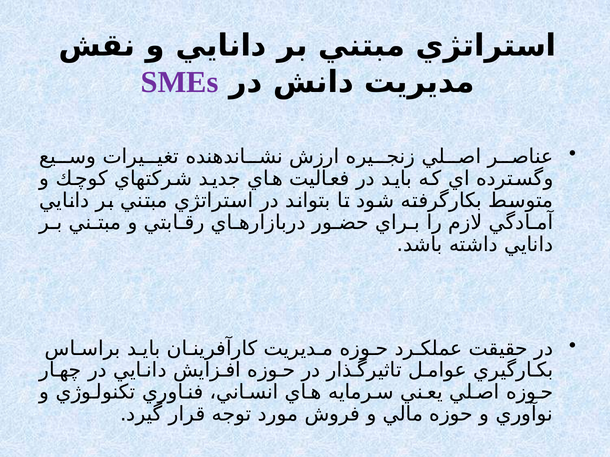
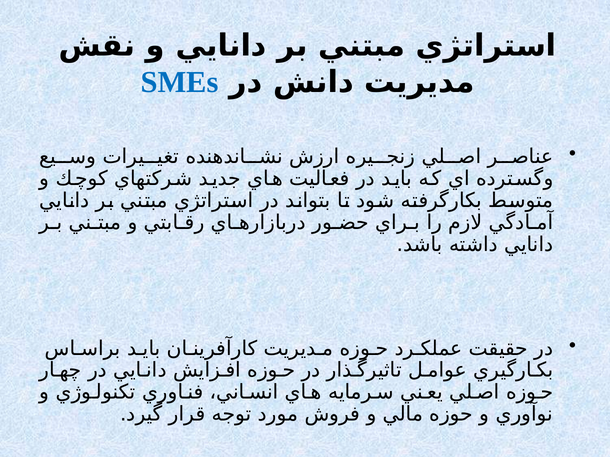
SMEs colour: purple -> blue (180, 82)
